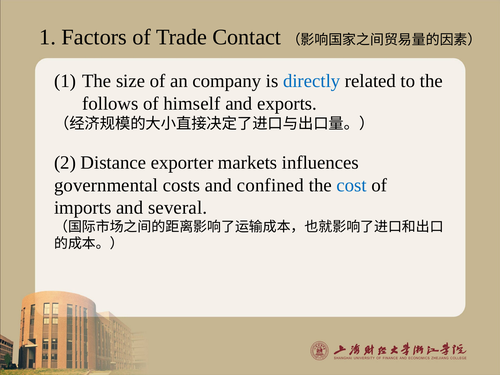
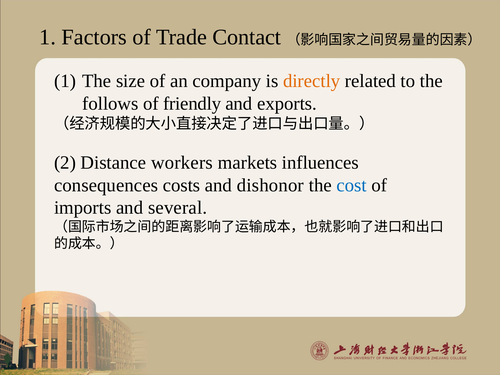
directly colour: blue -> orange (312, 81)
himself: himself -> friendly (192, 104)
exporter: exporter -> workers (182, 163)
governmental: governmental -> consequences (106, 185)
confined: confined -> dishonor (270, 185)
